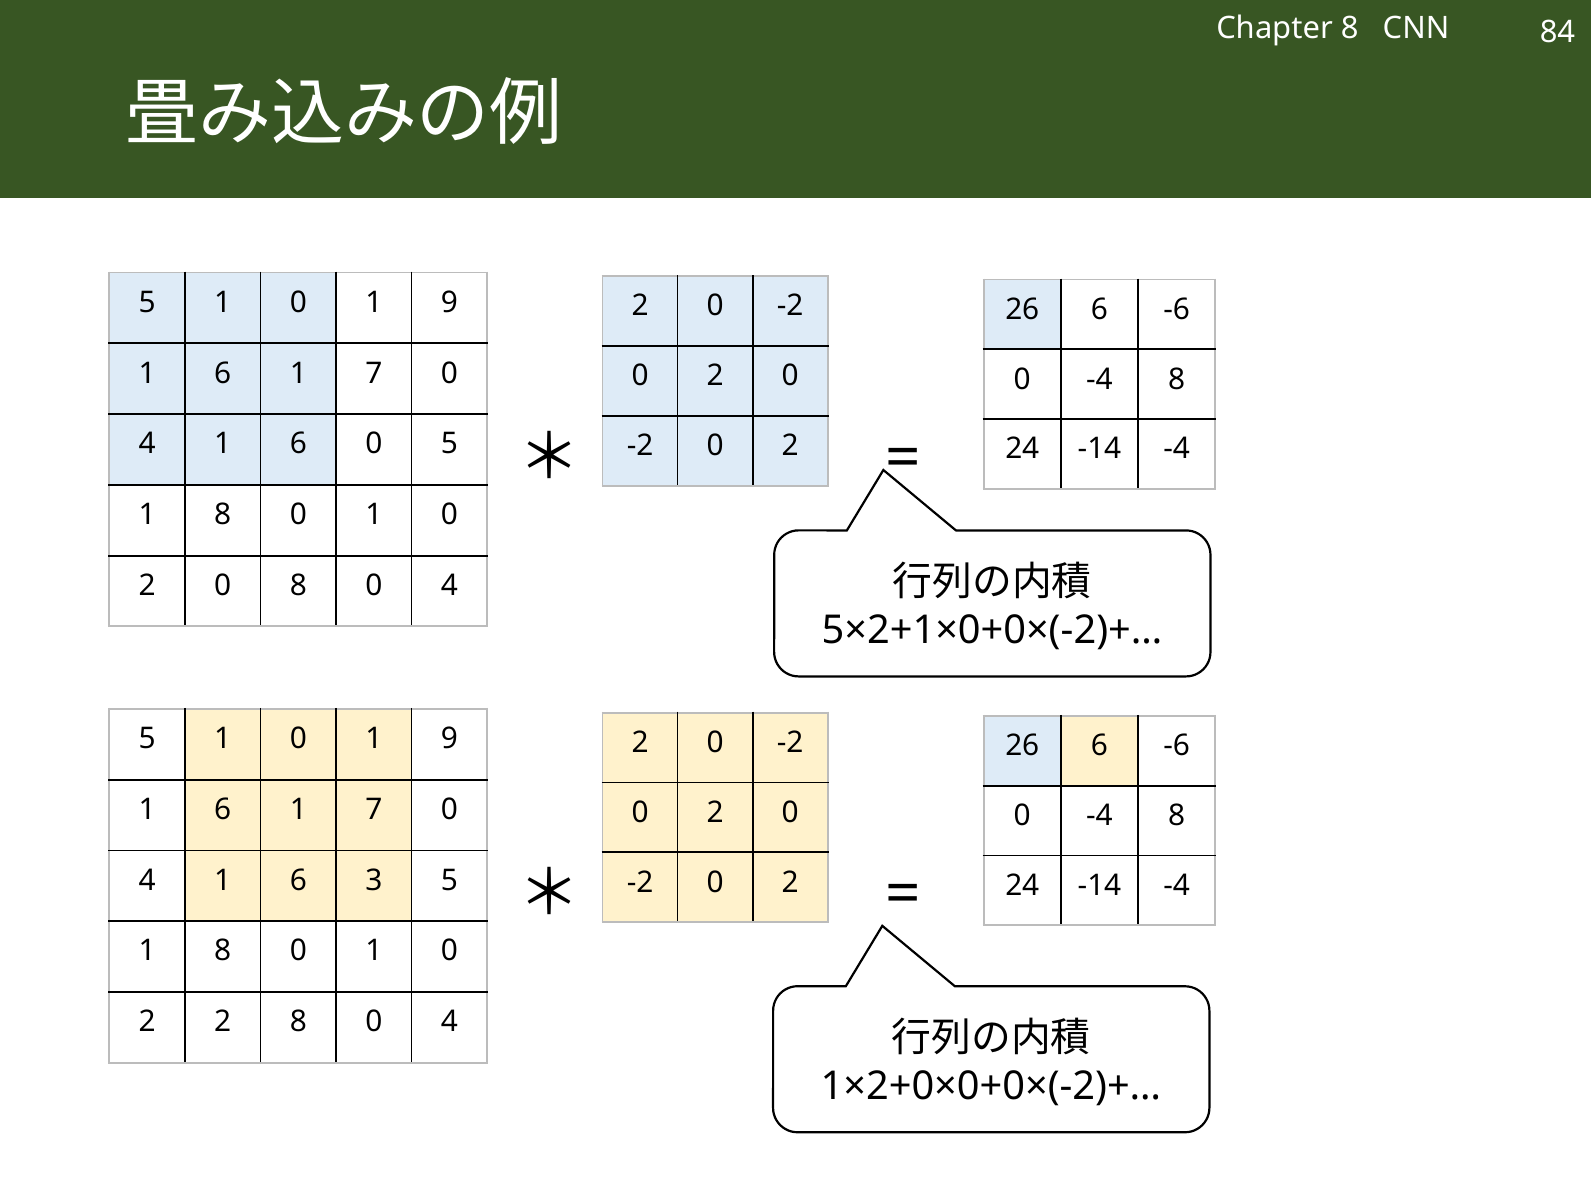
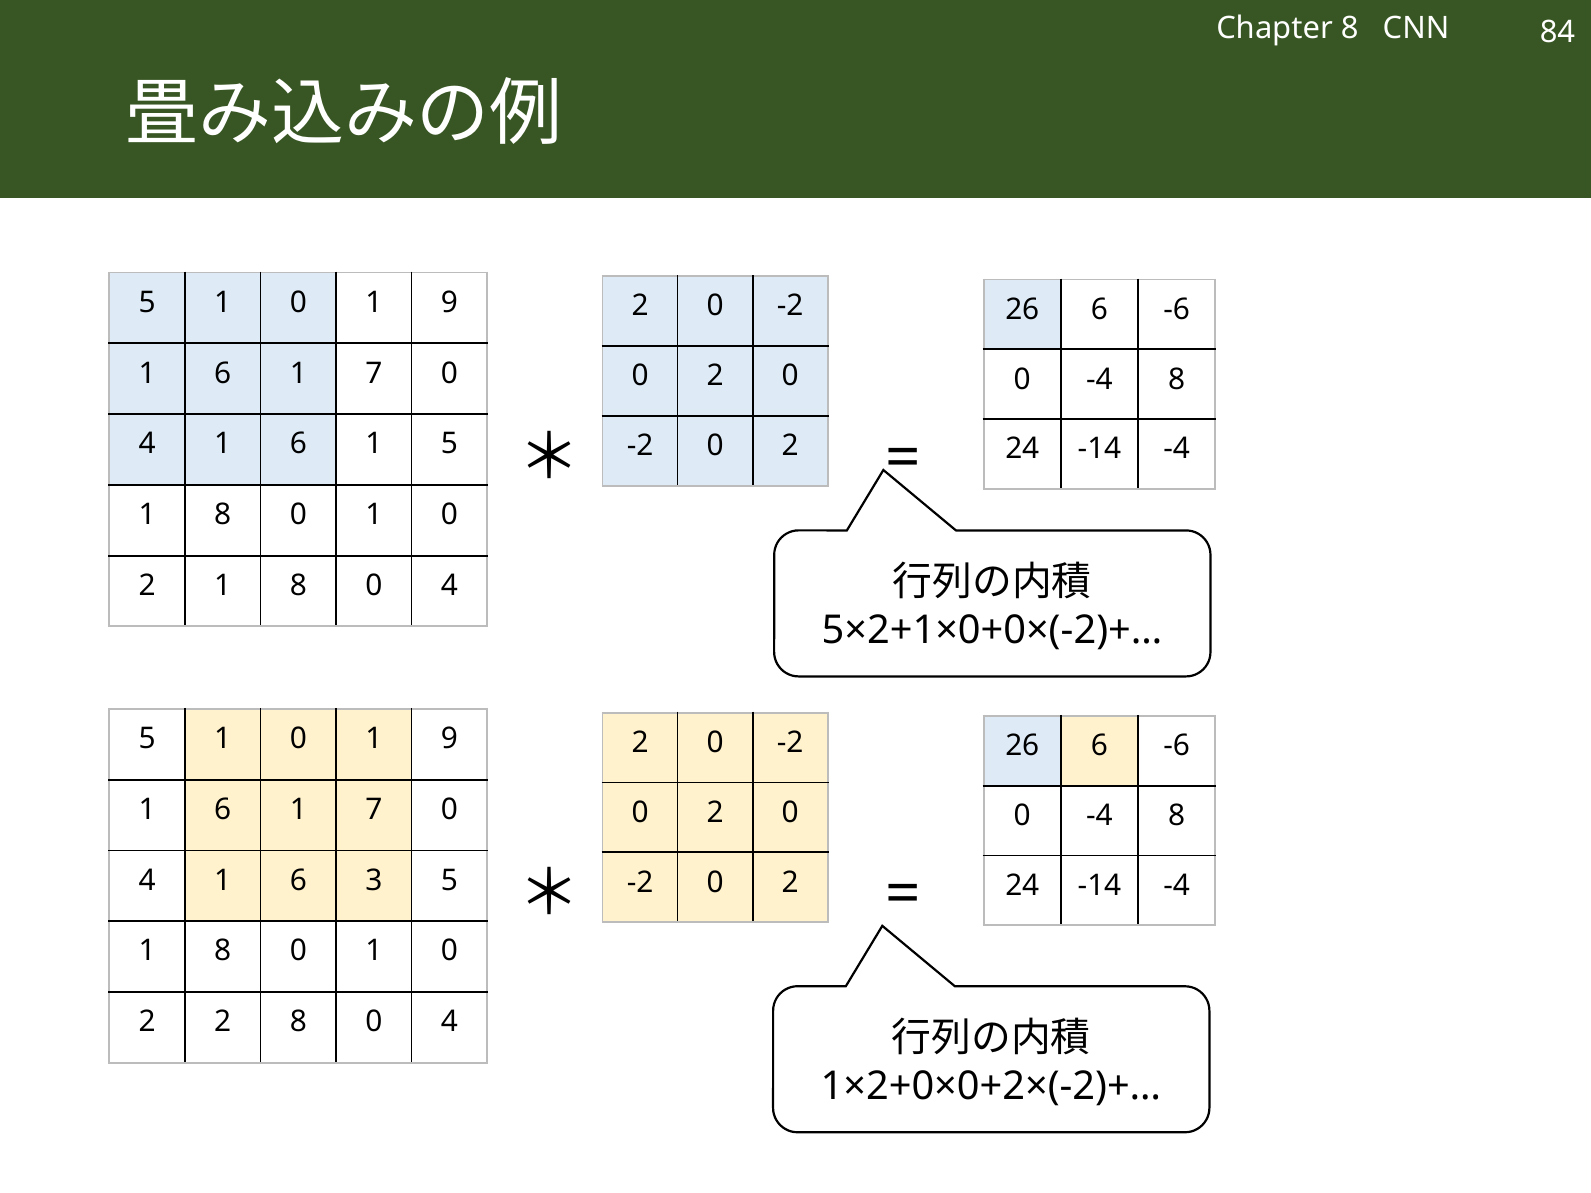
4 1 6 0: 0 -> 1 (374, 444)
0: 0 -> 1 (223, 586)
1×2+0×0+0×(-2)+…: 1×2+0×0+0×(-2)+… -> 1×2+0×0+2×(-2)+… (991, 1086)
